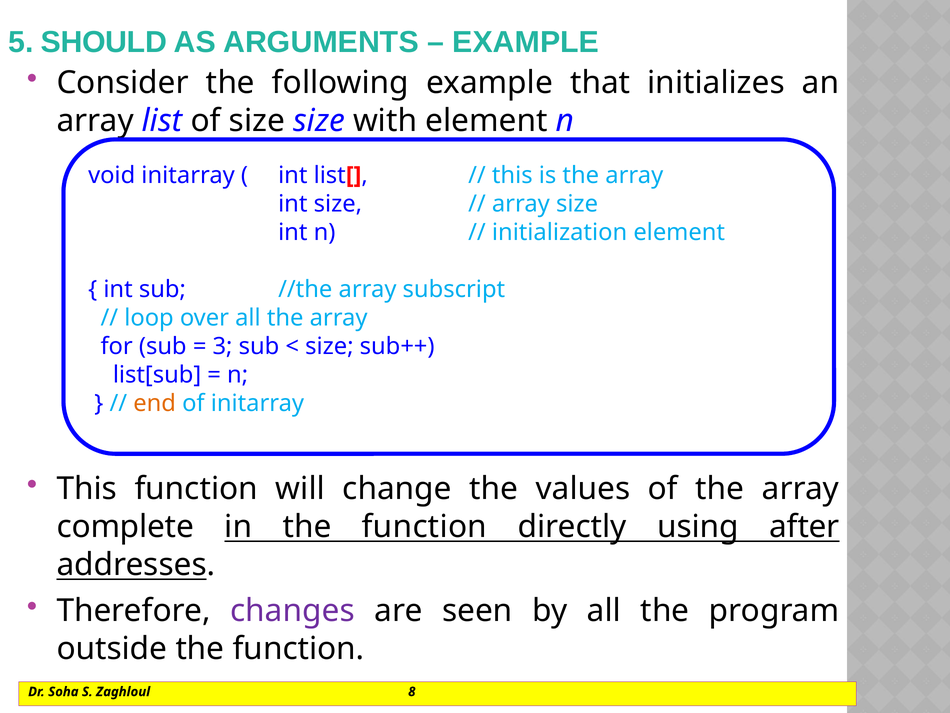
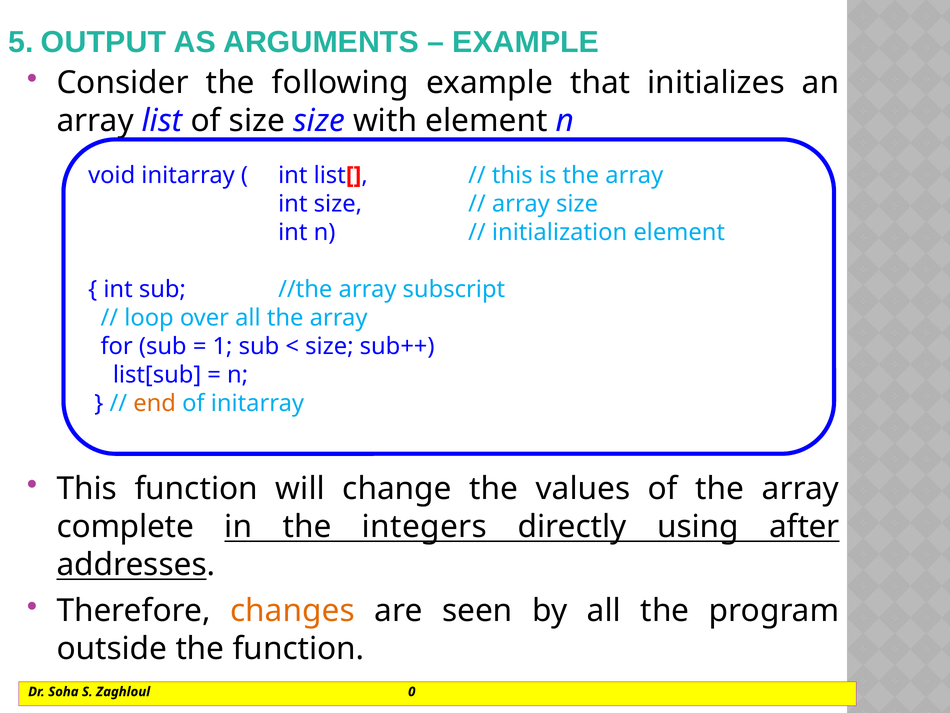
SHOULD: SHOULD -> OUTPUT (104, 42)
3: 3 -> 1 (222, 346)
in the function: function -> integers (424, 526)
changes colour: purple -> orange (293, 610)
8: 8 -> 0 (412, 691)
